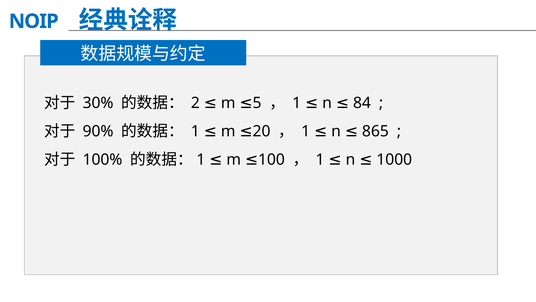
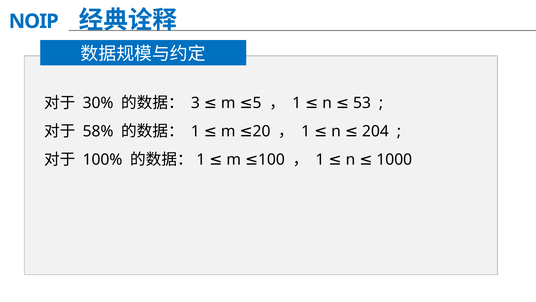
84: 84 -> 53 (362, 103)
2: 2 -> 3 (195, 103)
865: 865 -> 204 (375, 131)
90%: 90% -> 58% (98, 131)
